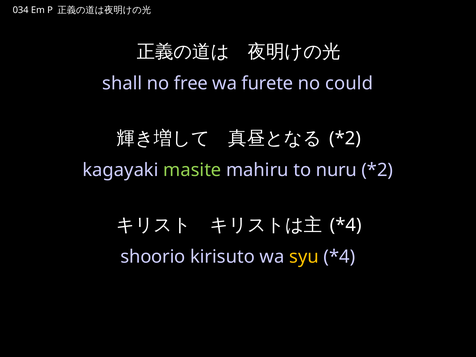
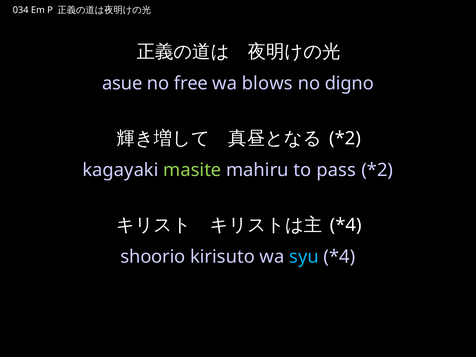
shall: shall -> asue (122, 84)
furete: furete -> blows (267, 84)
could: could -> digno (349, 84)
nuru: nuru -> pass (336, 170)
syu colour: yellow -> light blue (304, 257)
